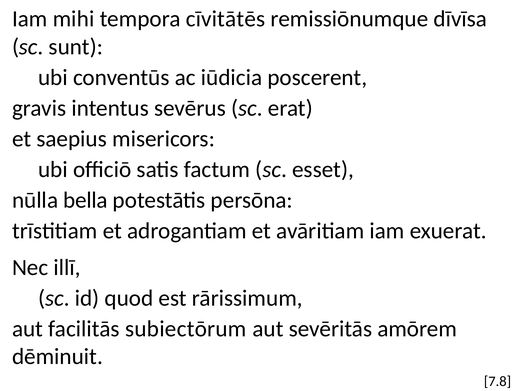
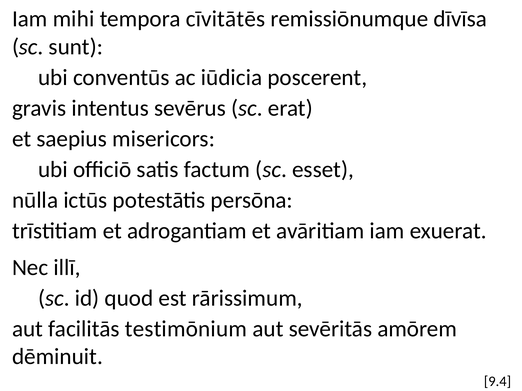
bella: bella -> ictūs (85, 200)
subiectōrum: subiectōrum -> testimōnium (186, 329)
7.8: 7.8 -> 9.4 (497, 382)
